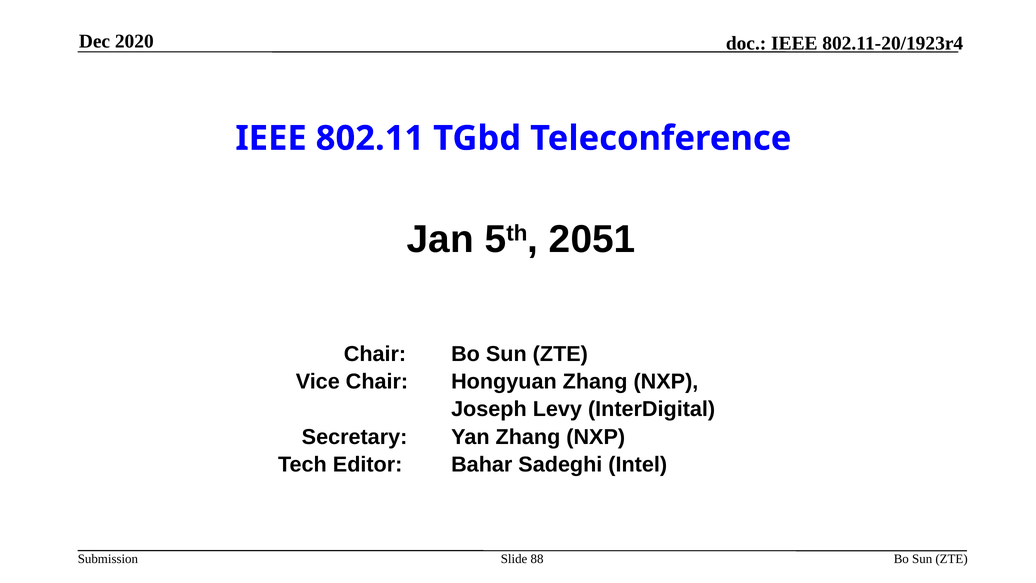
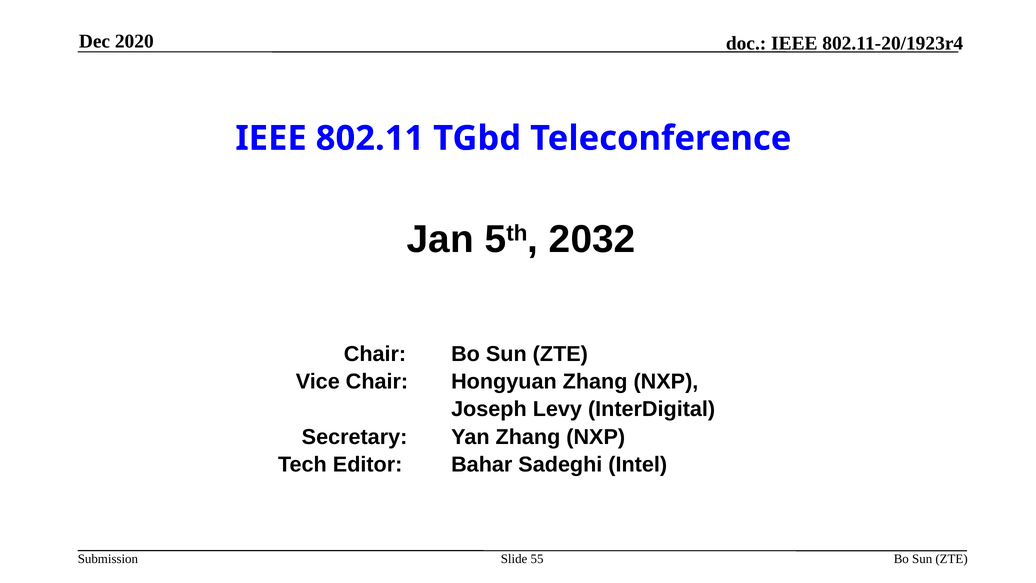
2051: 2051 -> 2032 (592, 240)
88: 88 -> 55 (537, 559)
